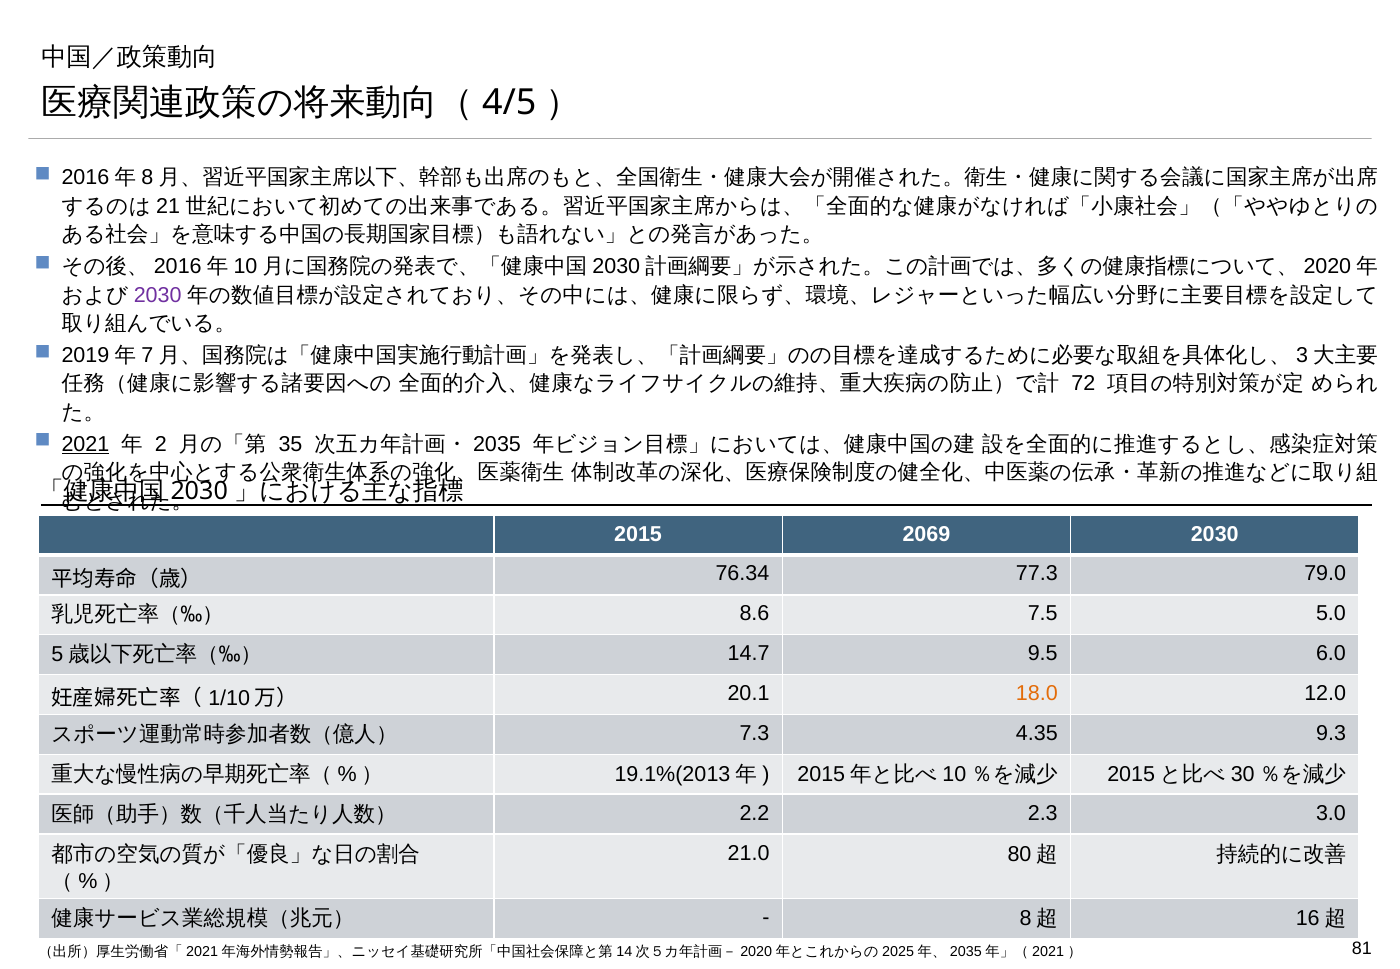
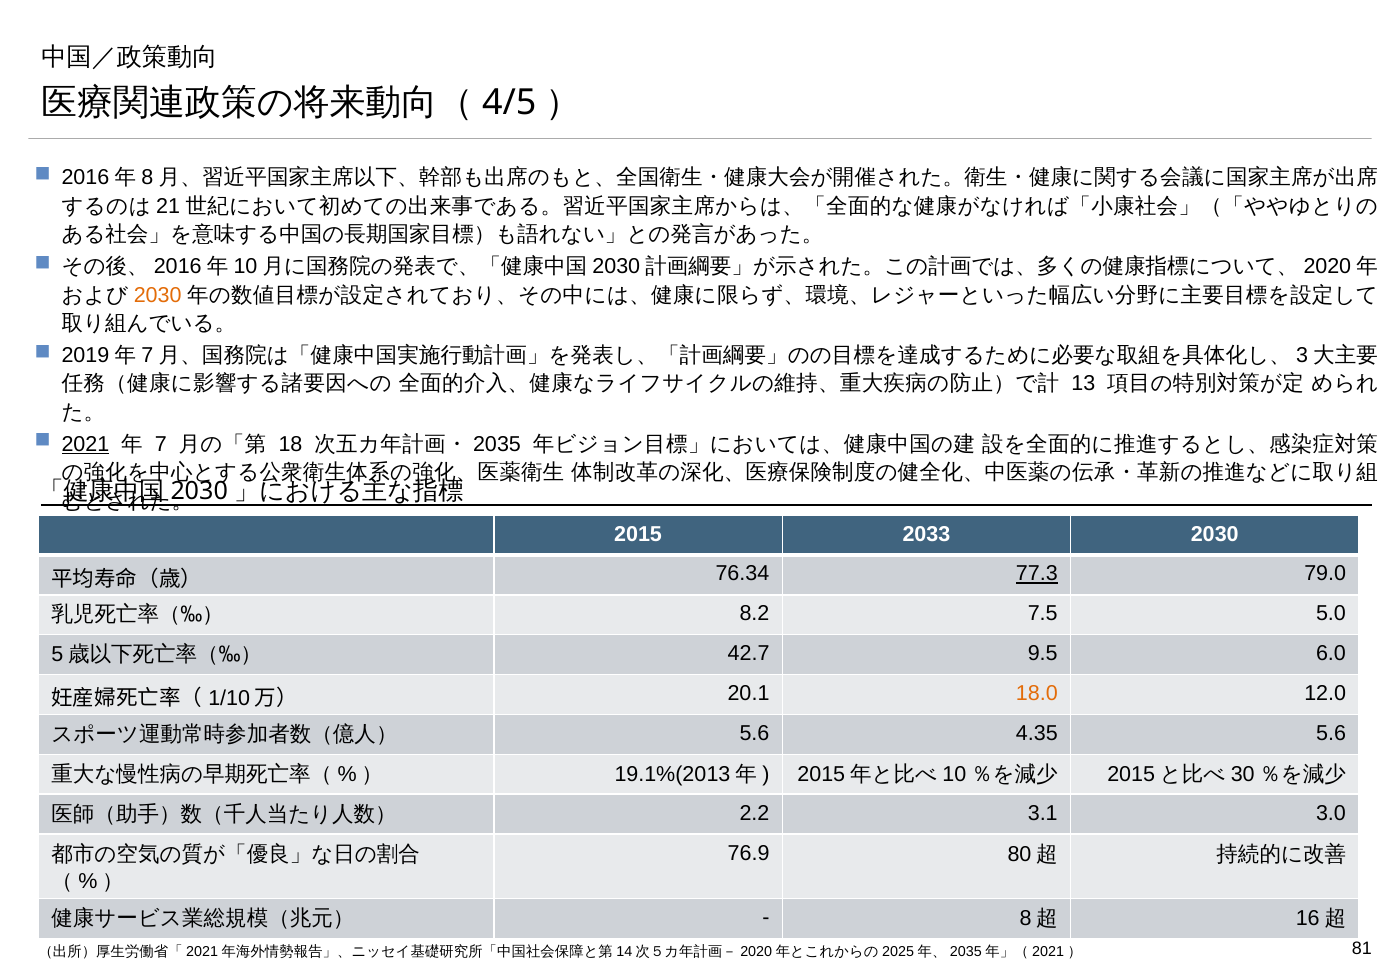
2030 colour: purple -> orange (158, 295)
72: 72 -> 13 (1083, 384)
2: 2 -> 7 (161, 444)
35: 35 -> 18 (290, 444)
2069: 2069 -> 2033 (926, 534)
77.3 underline: none -> present (1037, 574)
8.6: 8.6 -> 8.2 (754, 614)
14.7: 14.7 -> 42.7 (749, 654)
7.3: 7.3 -> 5.6 (754, 734)
4.35 9.3: 9.3 -> 5.6 (1331, 734)
2.3: 2.3 -> 3.1 (1043, 813)
21.0: 21.0 -> 76.9 (749, 853)
